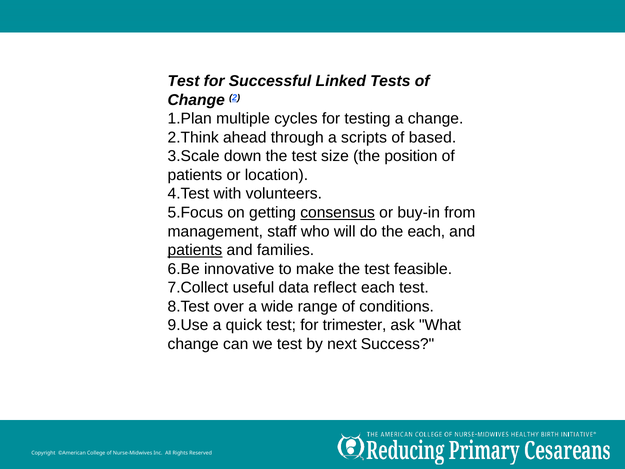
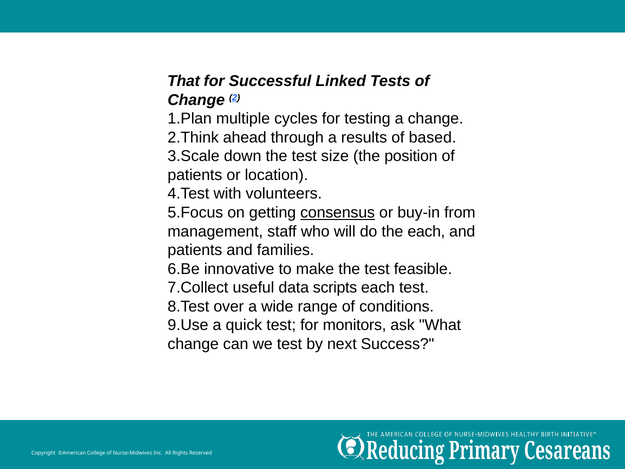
Test: Test -> That (184, 81)
scripts: scripts -> results (364, 137)
patients underline: present -> none (195, 250)
reflect: reflect -> scripts (335, 287)
trimester: trimester -> monitors (355, 325)
